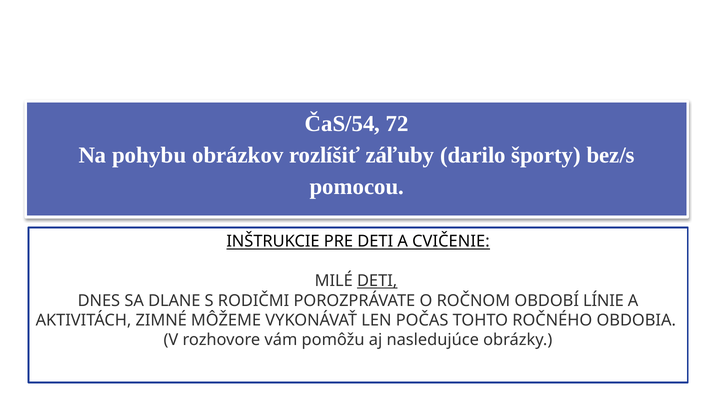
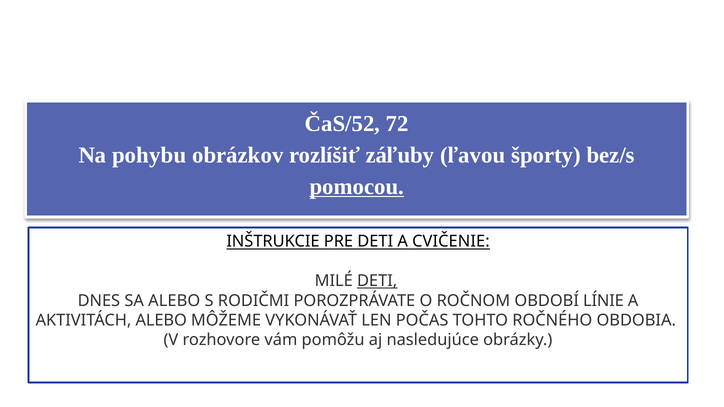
ČaS/54: ČaS/54 -> ČaS/52 (343, 124)
darilo: darilo -> ľavou (473, 155)
pomocou underline: none -> present (357, 187)
SA DLANE: DLANE -> ALEBO (174, 301)
AKTIVITÁCH ZIMNÉ: ZIMNÉ -> ALEBO (161, 321)
